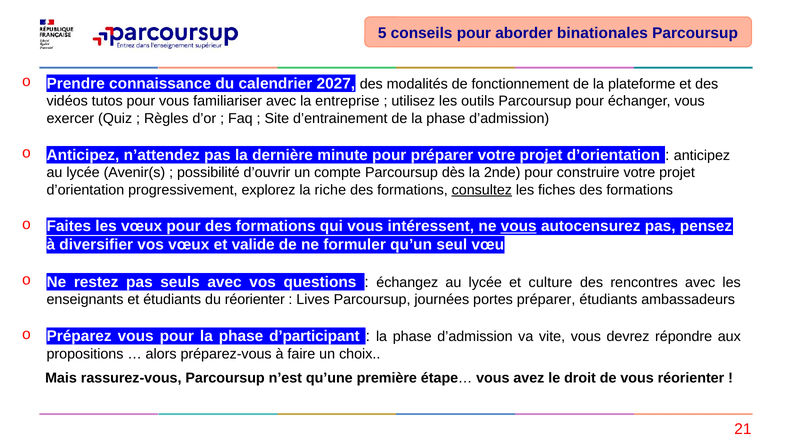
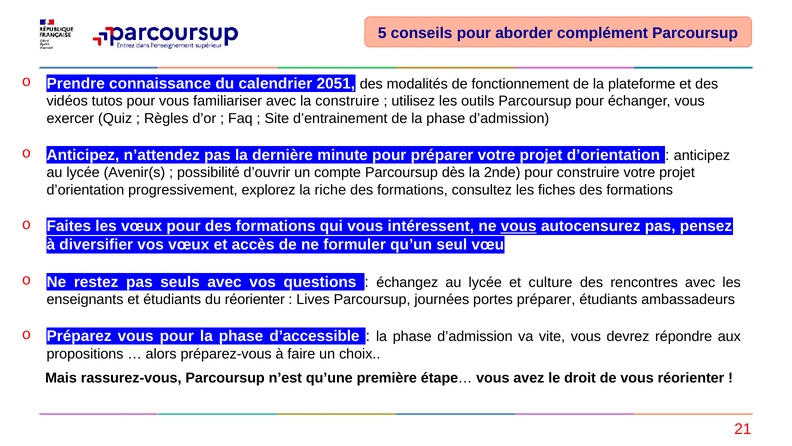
binationales: binationales -> complément (602, 33)
2027: 2027 -> 2051 (336, 83)
la entreprise: entreprise -> construire (347, 101)
consultez underline: present -> none (482, 190)
valide: valide -> accès (253, 245)
d’participant: d’participant -> d’accessible (314, 336)
